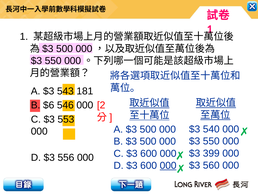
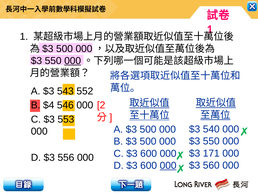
000 underline: none -> present (73, 61)
181: 181 -> 552 (85, 91)
$6: $6 -> $4 (49, 105)
399: 399 -> 171 (211, 153)
